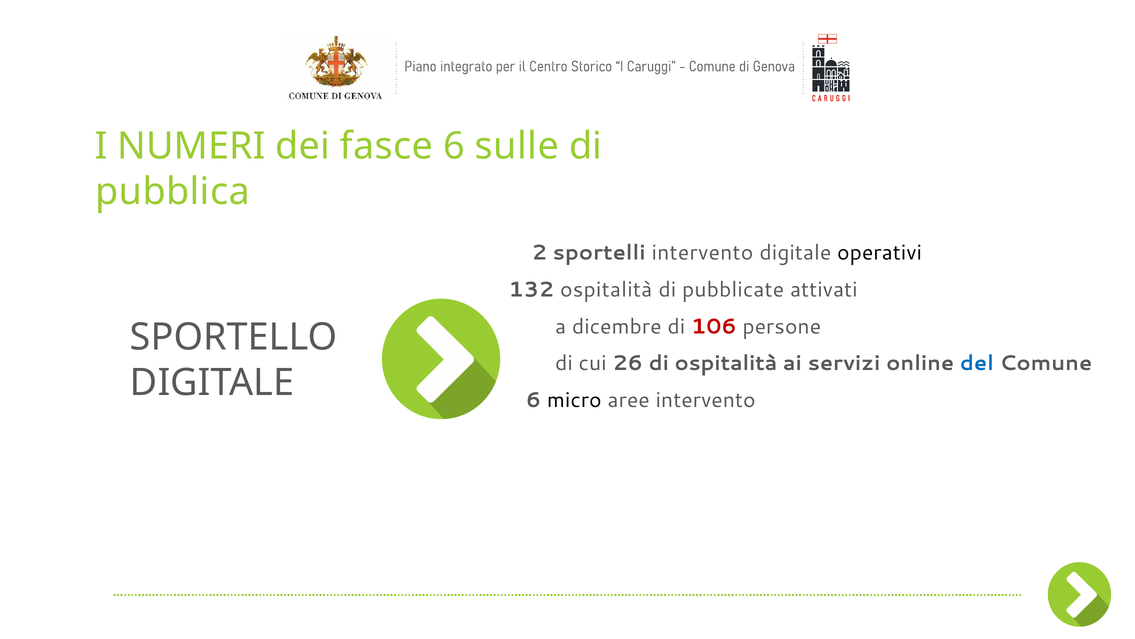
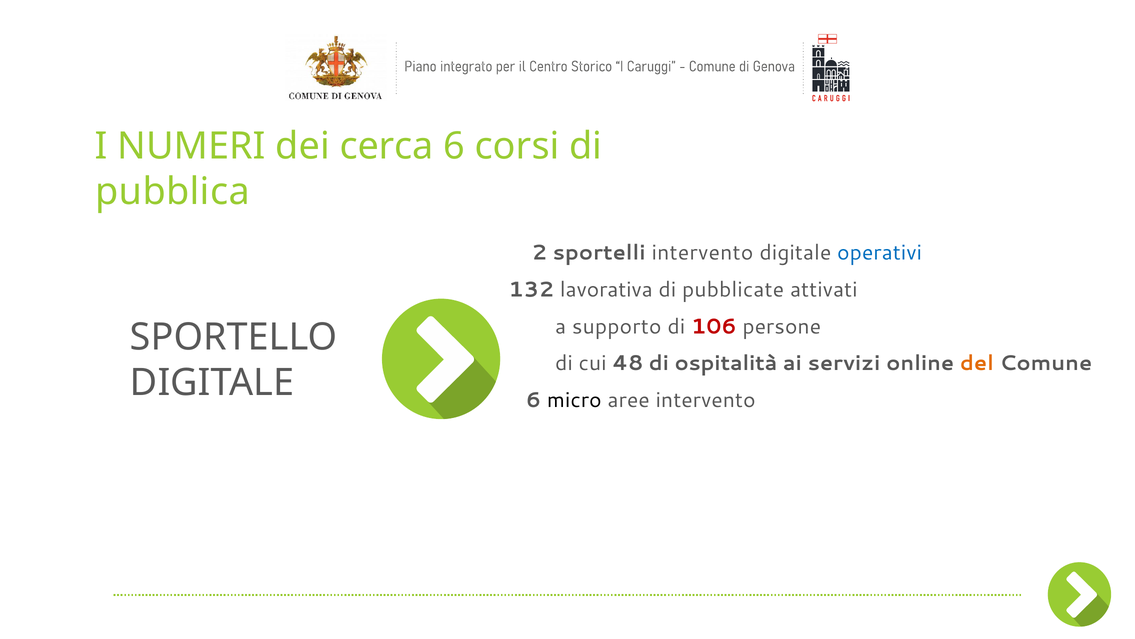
fasce: fasce -> cerca (387, 146)
sulle: sulle -> corsi (517, 146)
operativi colour: black -> blue (880, 253)
132 ospitalità: ospitalità -> lavorativa (606, 289)
dicembre: dicembre -> supporto (617, 326)
26: 26 -> 48 (628, 363)
del colour: blue -> orange (977, 363)
